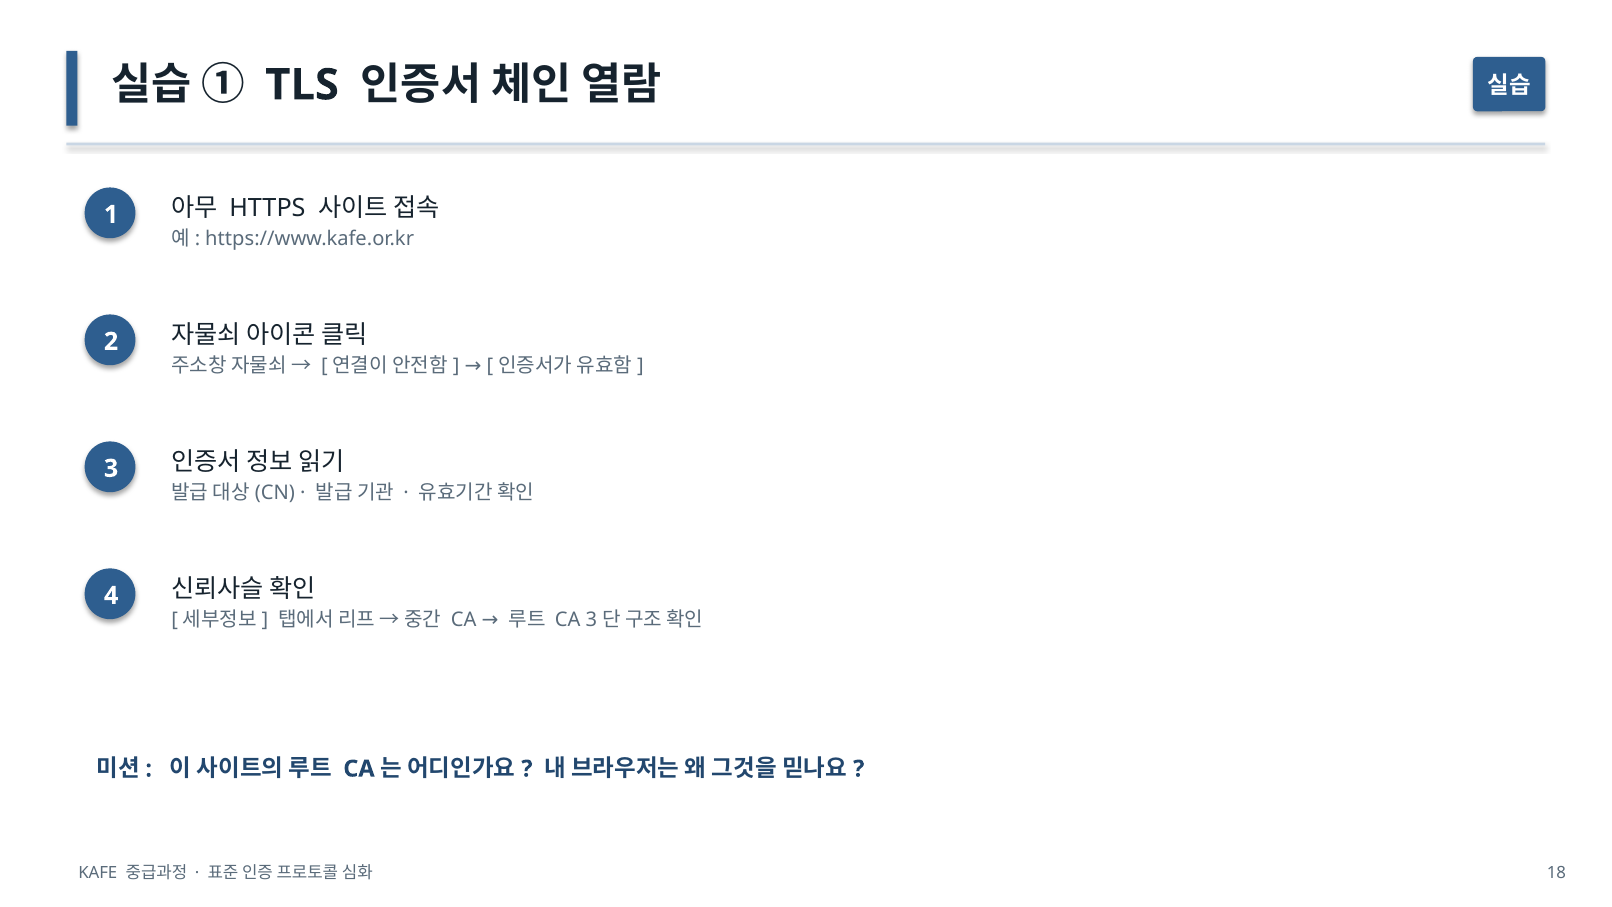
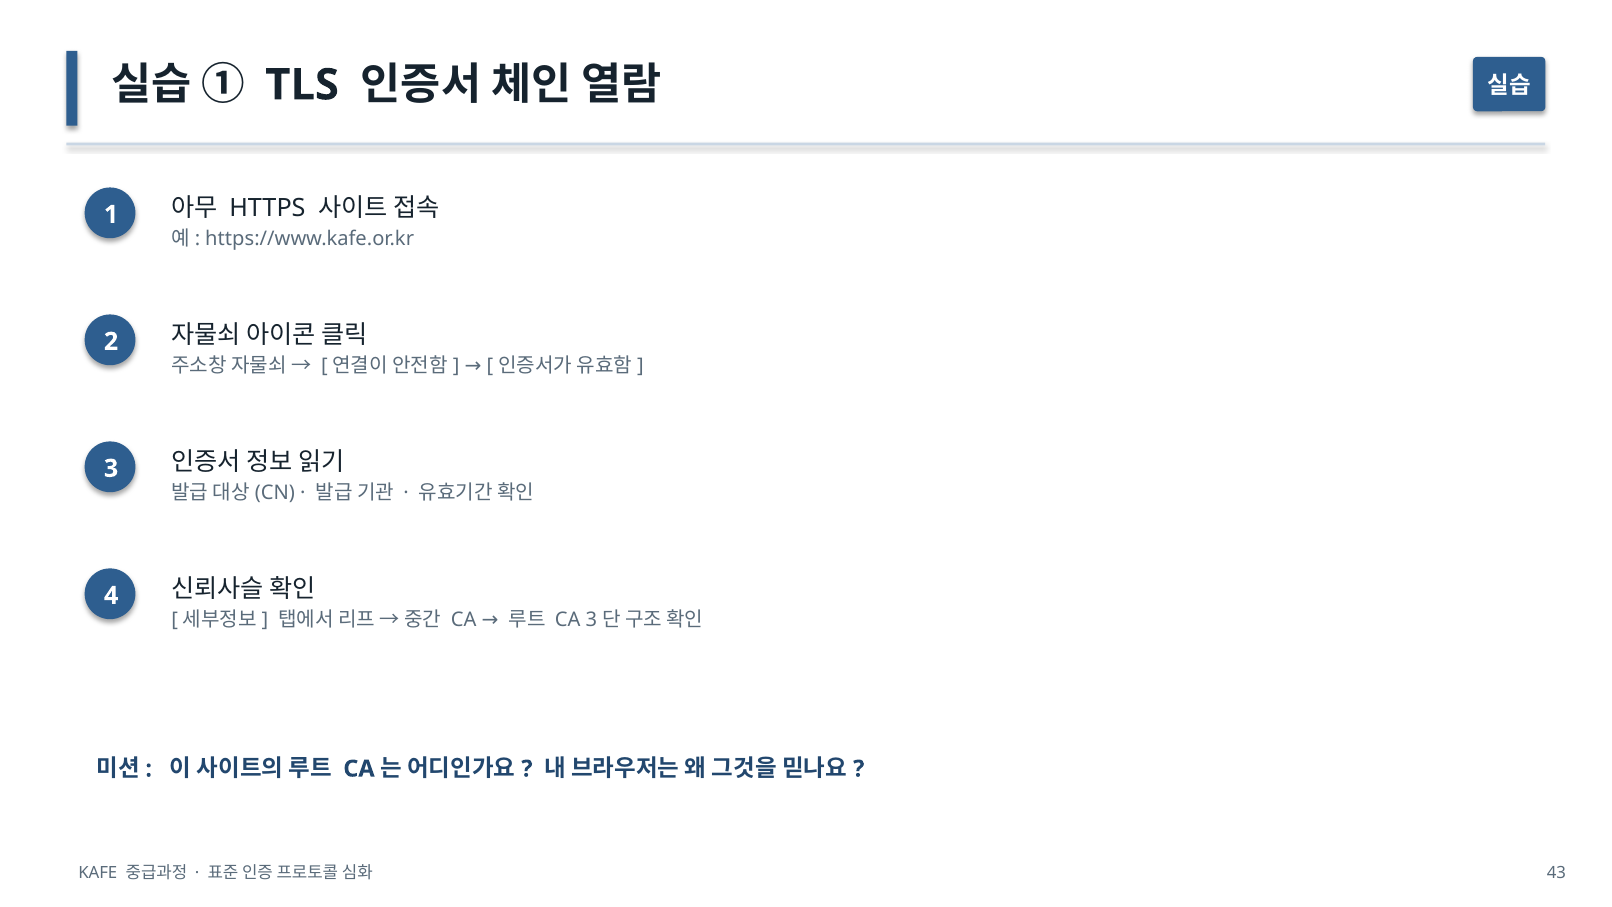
18: 18 -> 43 (1557, 873)
